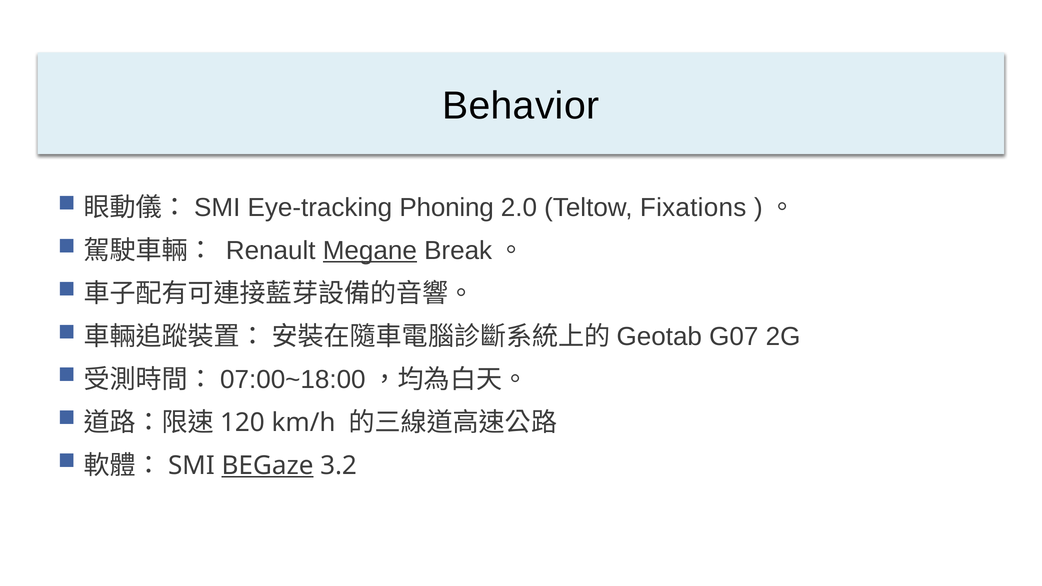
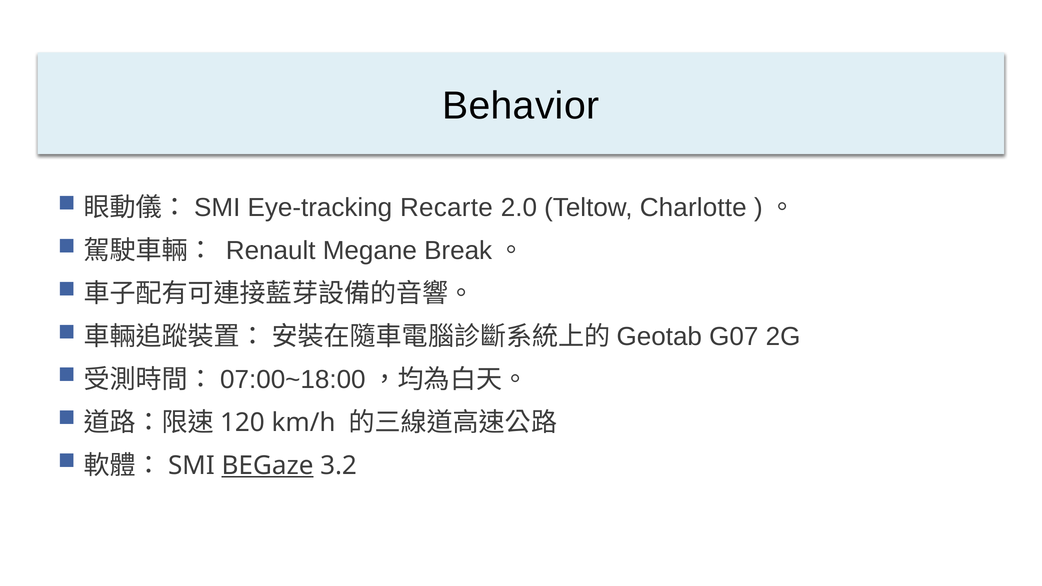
Phoning: Phoning -> Recarte (446, 208)
Fixations: Fixations -> Charlotte (693, 208)
Megane underline: present -> none (370, 251)
